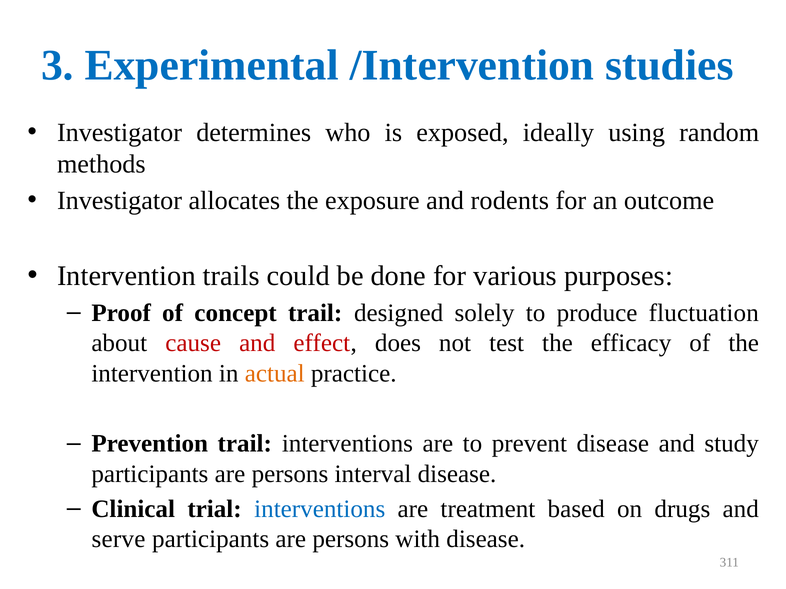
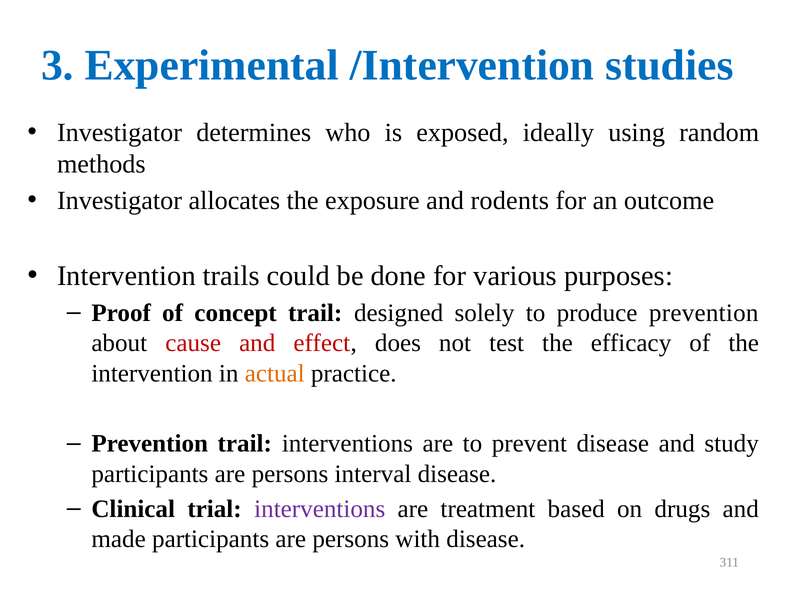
produce fluctuation: fluctuation -> prevention (704, 313)
interventions colour: blue -> purple (320, 509)
serve: serve -> made (119, 540)
